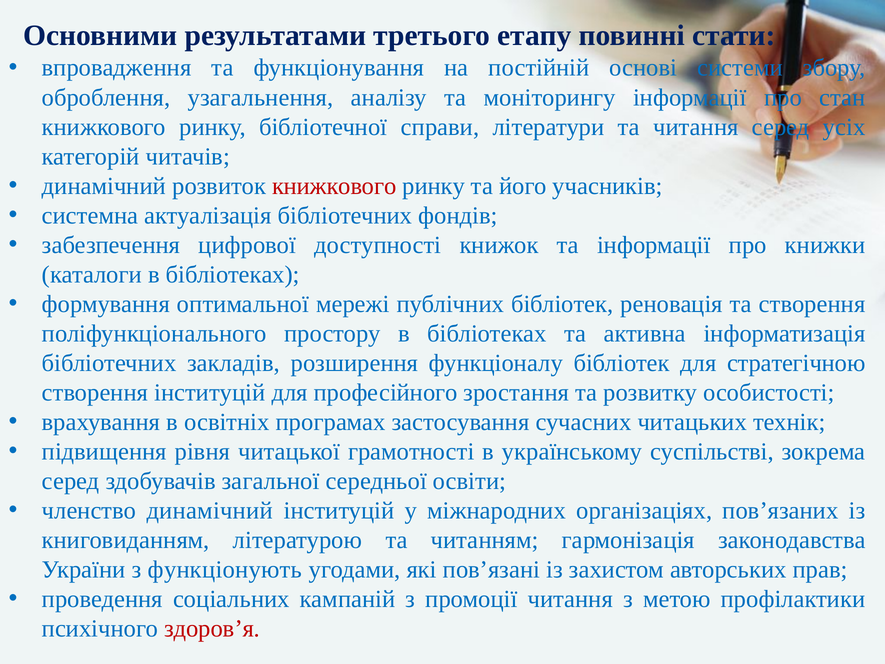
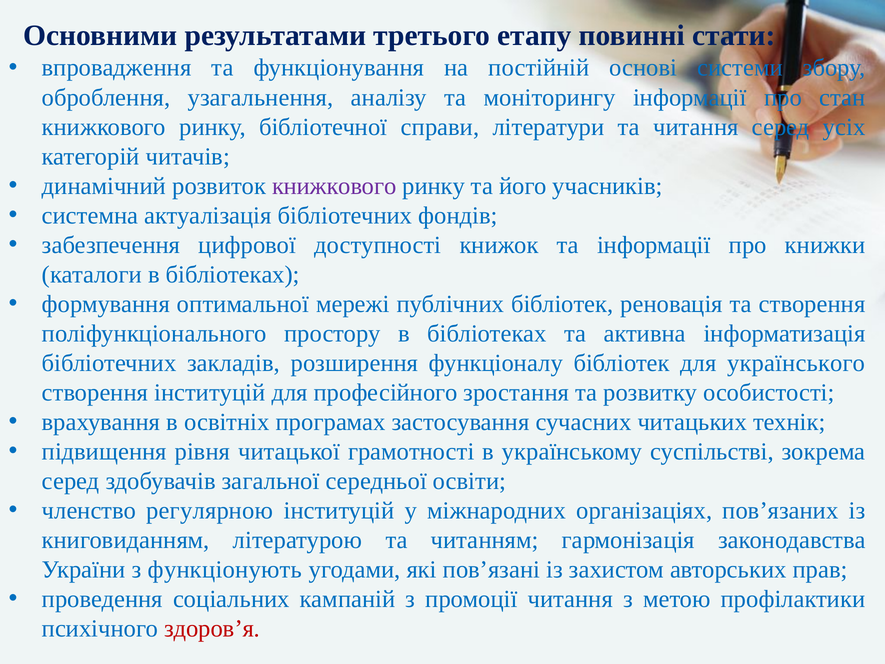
книжкового colour: red -> purple (334, 186)
стратегічною: стратегічною -> українського (796, 363)
членство динамічний: динамічний -> регулярною (210, 511)
